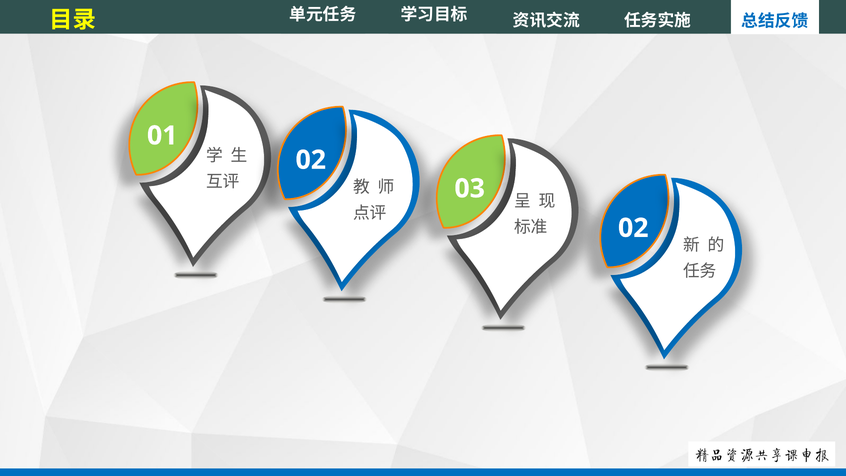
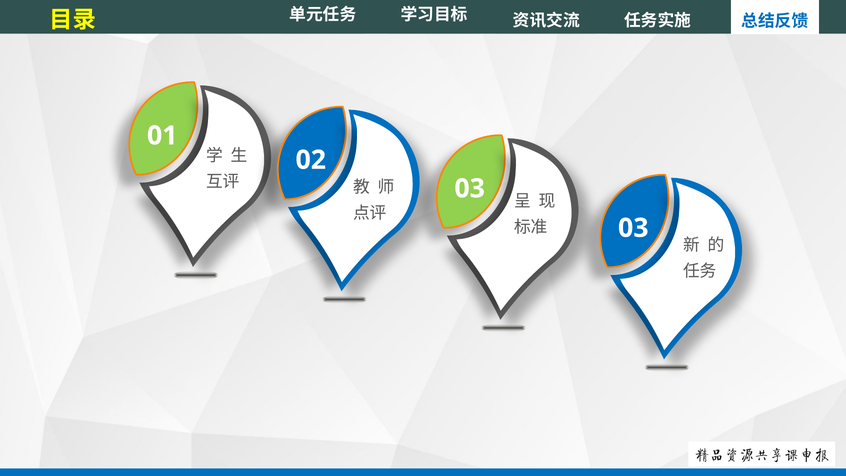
02: 02 -> 03 (633, 228)
